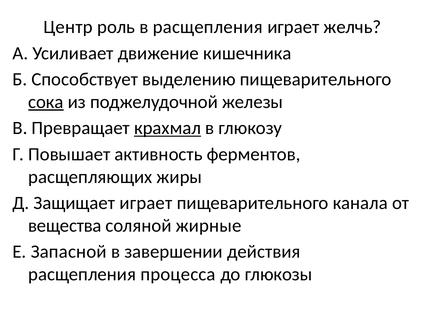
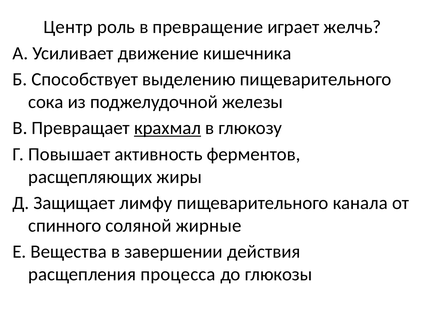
в расщепления: расщепления -> превращение (208, 27)
сока underline: present -> none (46, 102)
Защищает играет: играет -> лимфу (146, 203)
вещества: вещества -> спинного (65, 226)
Запасной: Запасной -> Вещества (69, 252)
